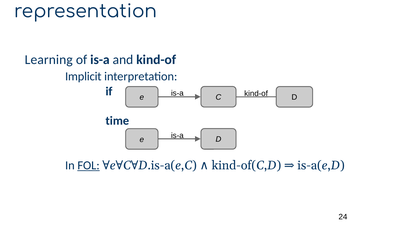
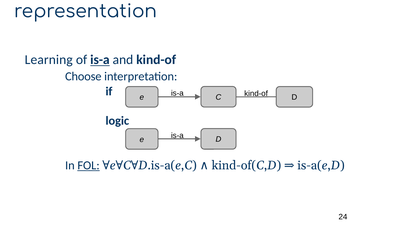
is-a underline: none -> present (100, 60)
Implicit: Implicit -> Choose (83, 76)
time: time -> logic (117, 121)
